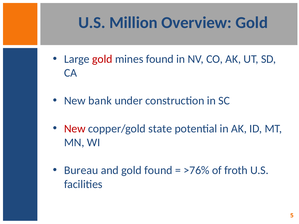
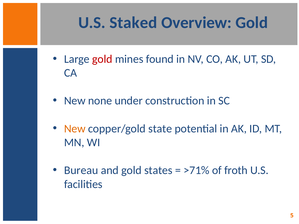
Million: Million -> Staked (133, 23)
bank: bank -> none (100, 101)
New colour: red -> orange (75, 129)
gold found: found -> states (158, 171)
>76%: >76% -> >71% (196, 171)
